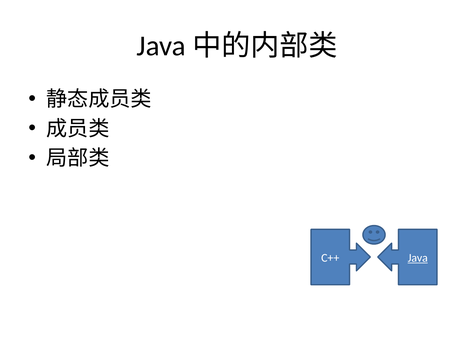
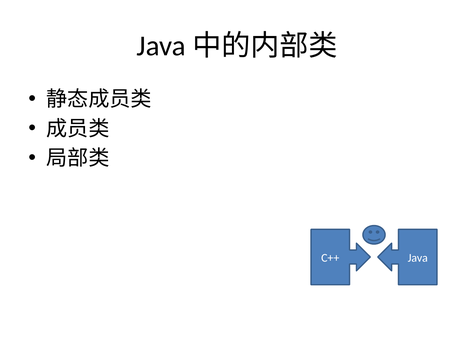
Java underline: present -> none (418, 258)
